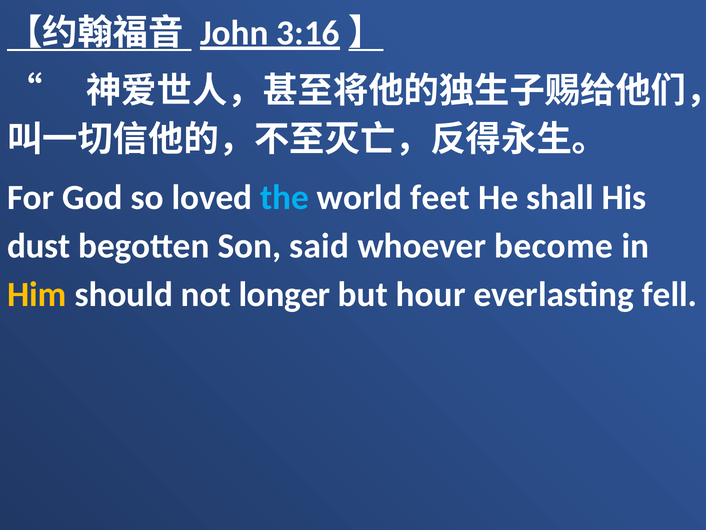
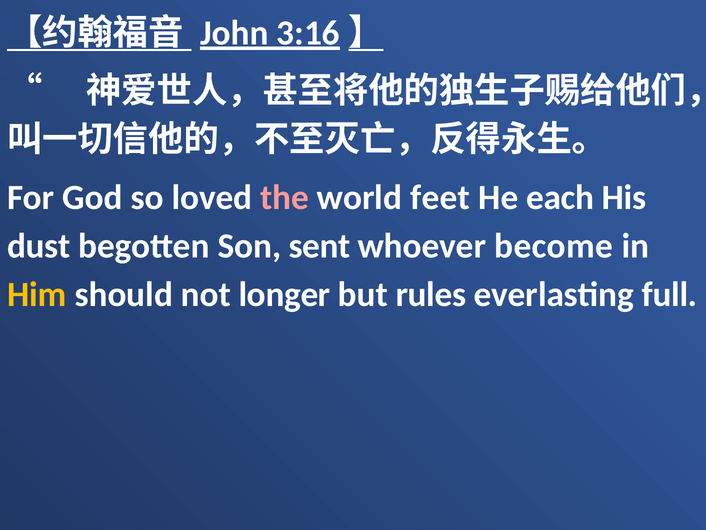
the colour: light blue -> pink (285, 198)
shall: shall -> each (560, 198)
said: said -> sent (320, 246)
hour: hour -> rules (431, 294)
fell: fell -> full (670, 294)
